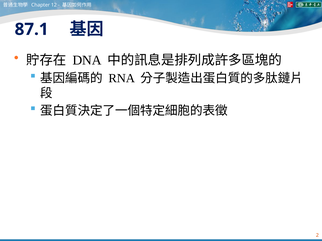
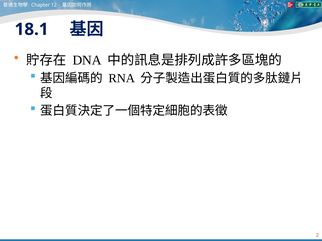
87.1: 87.1 -> 18.1 (32, 29)
